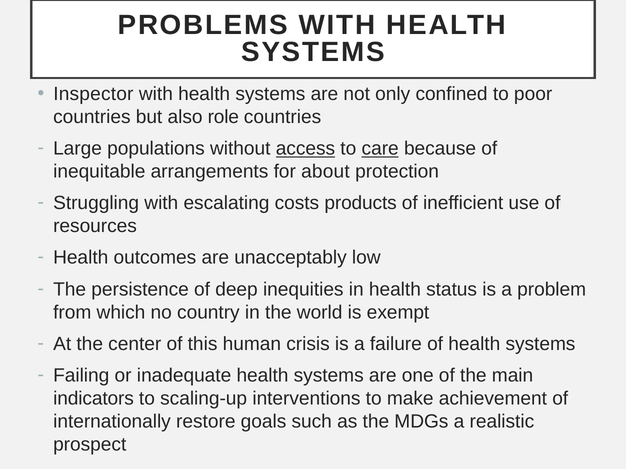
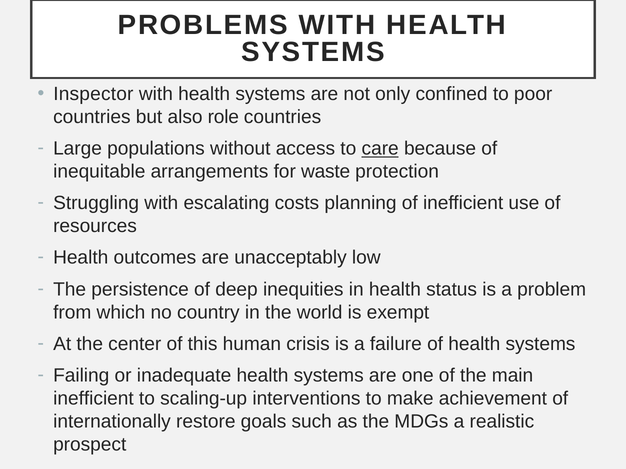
access underline: present -> none (305, 149)
about: about -> waste (326, 172)
products: products -> planning (361, 203)
indicators: indicators -> inefficient (93, 399)
